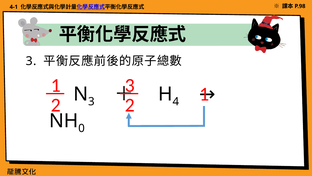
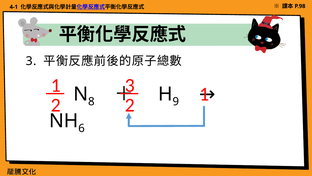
3: 3 -> 8 (91, 101)
4: 4 -> 9 (176, 101)
0: 0 -> 6 (82, 128)
